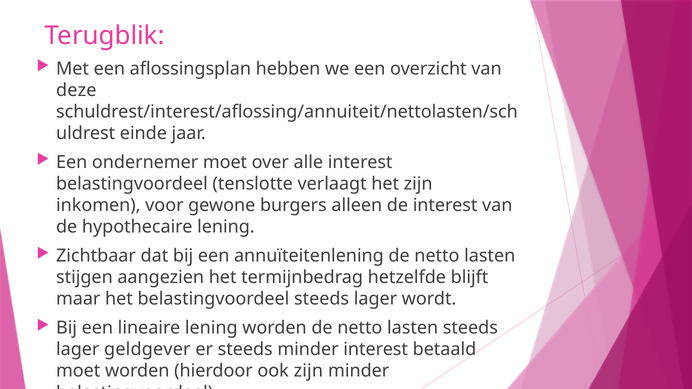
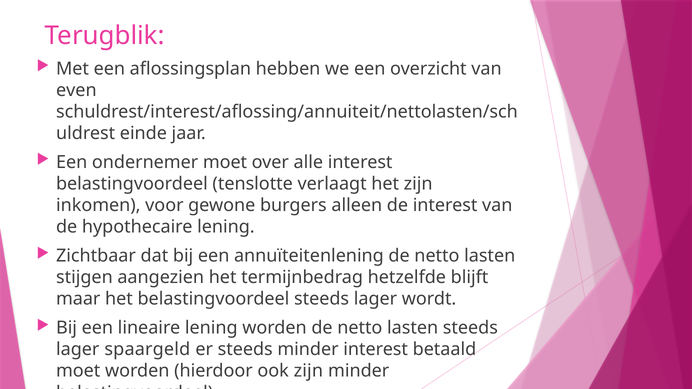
deze: deze -> even (76, 90)
geldgever: geldgever -> spaargeld (147, 350)
